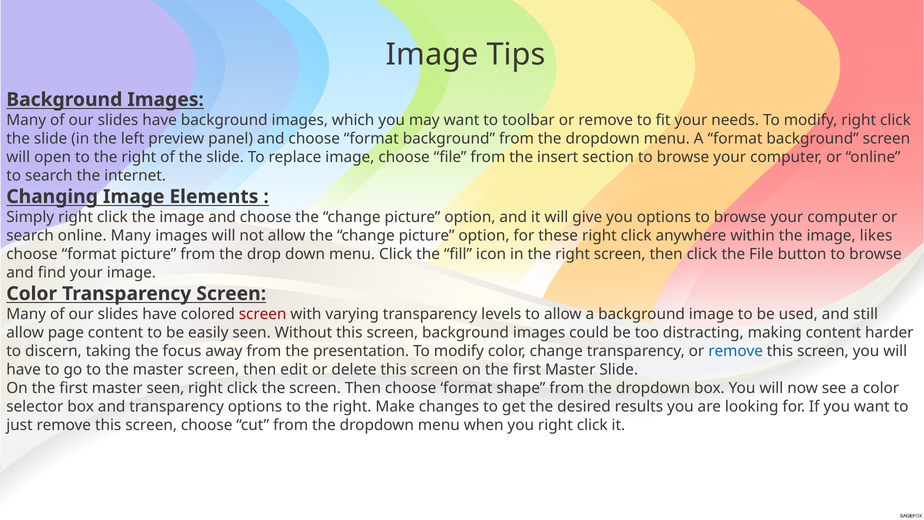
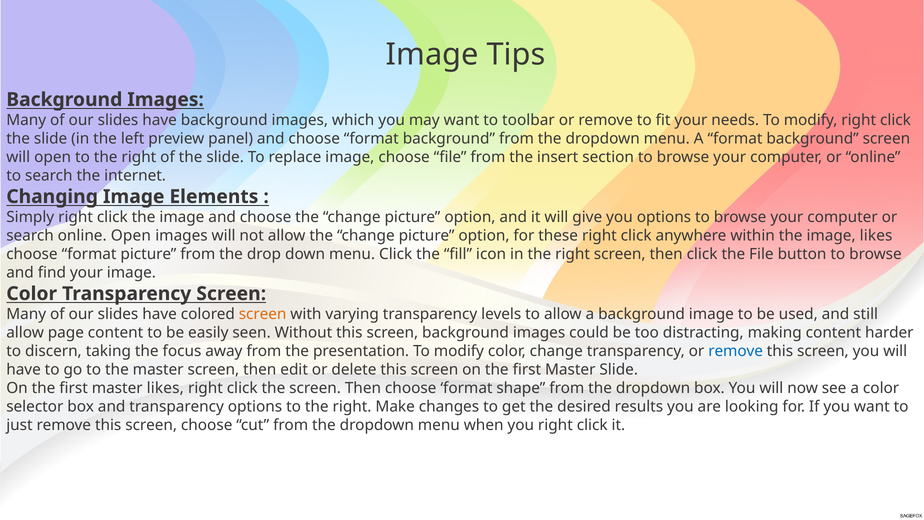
online Many: Many -> Open (131, 236)
screen colour: red -> orange (263, 314)
master seen: seen -> likes (165, 388)
